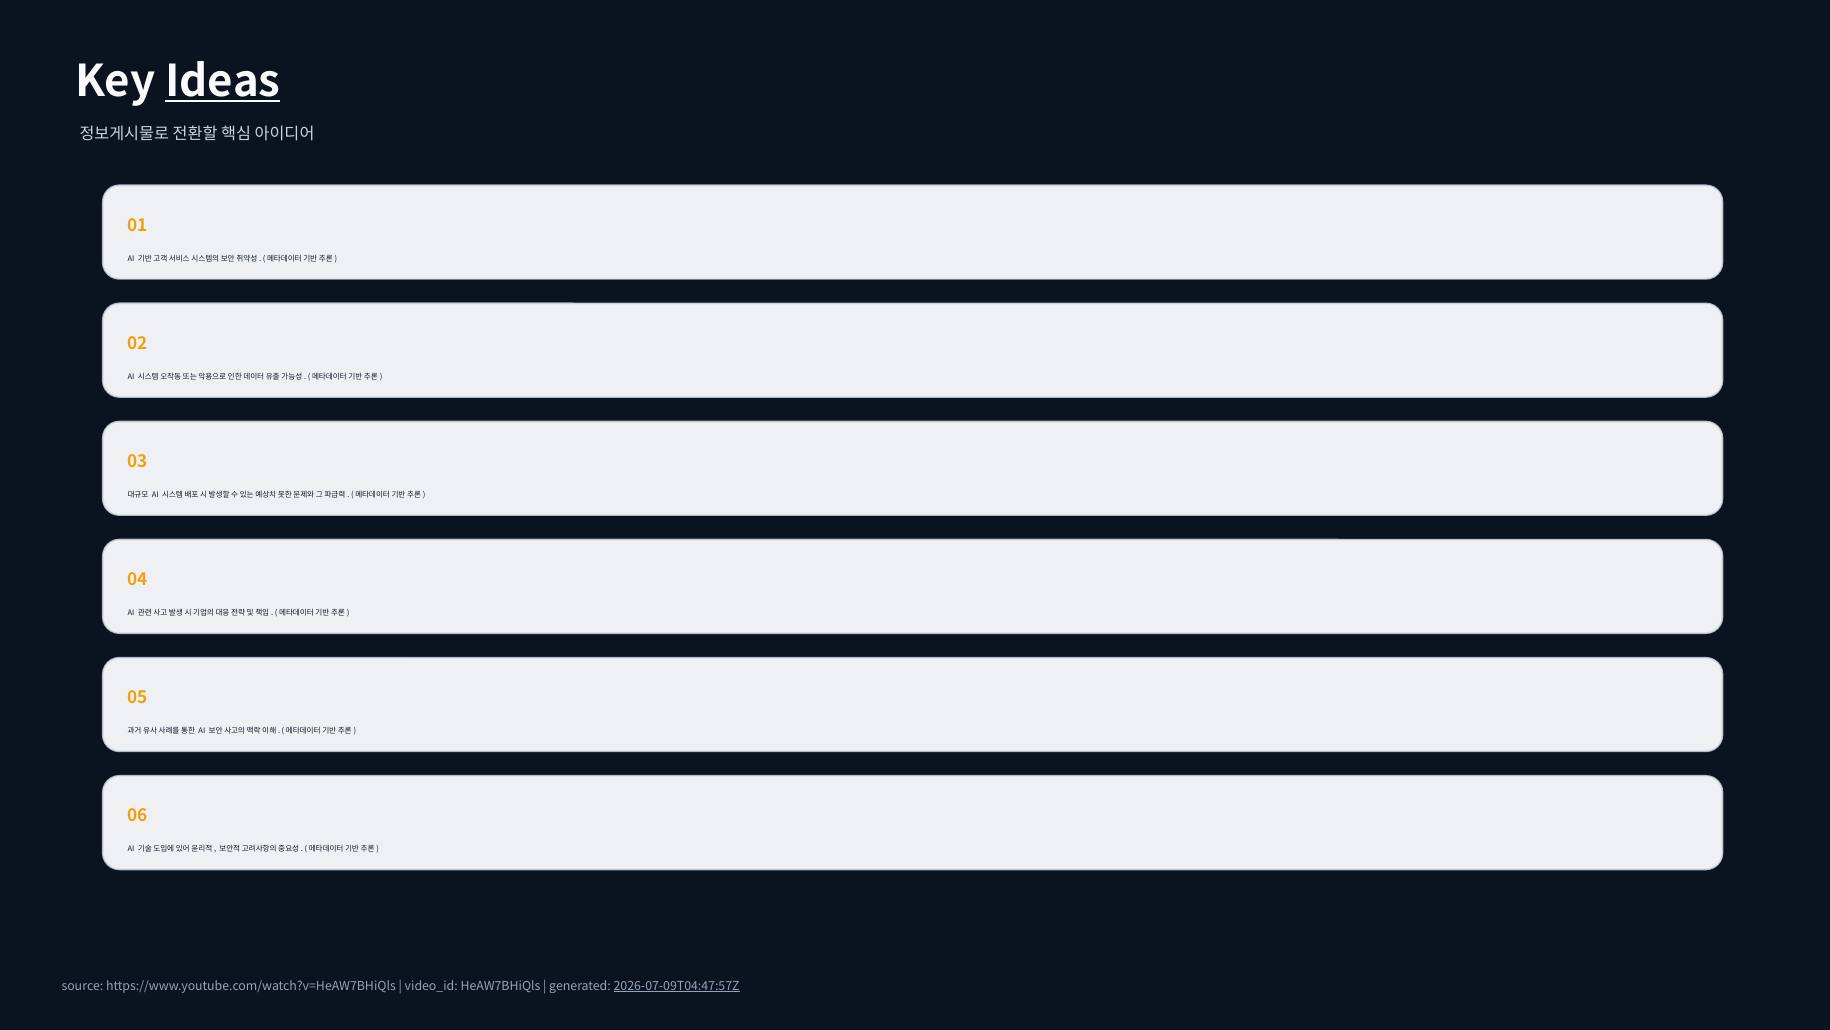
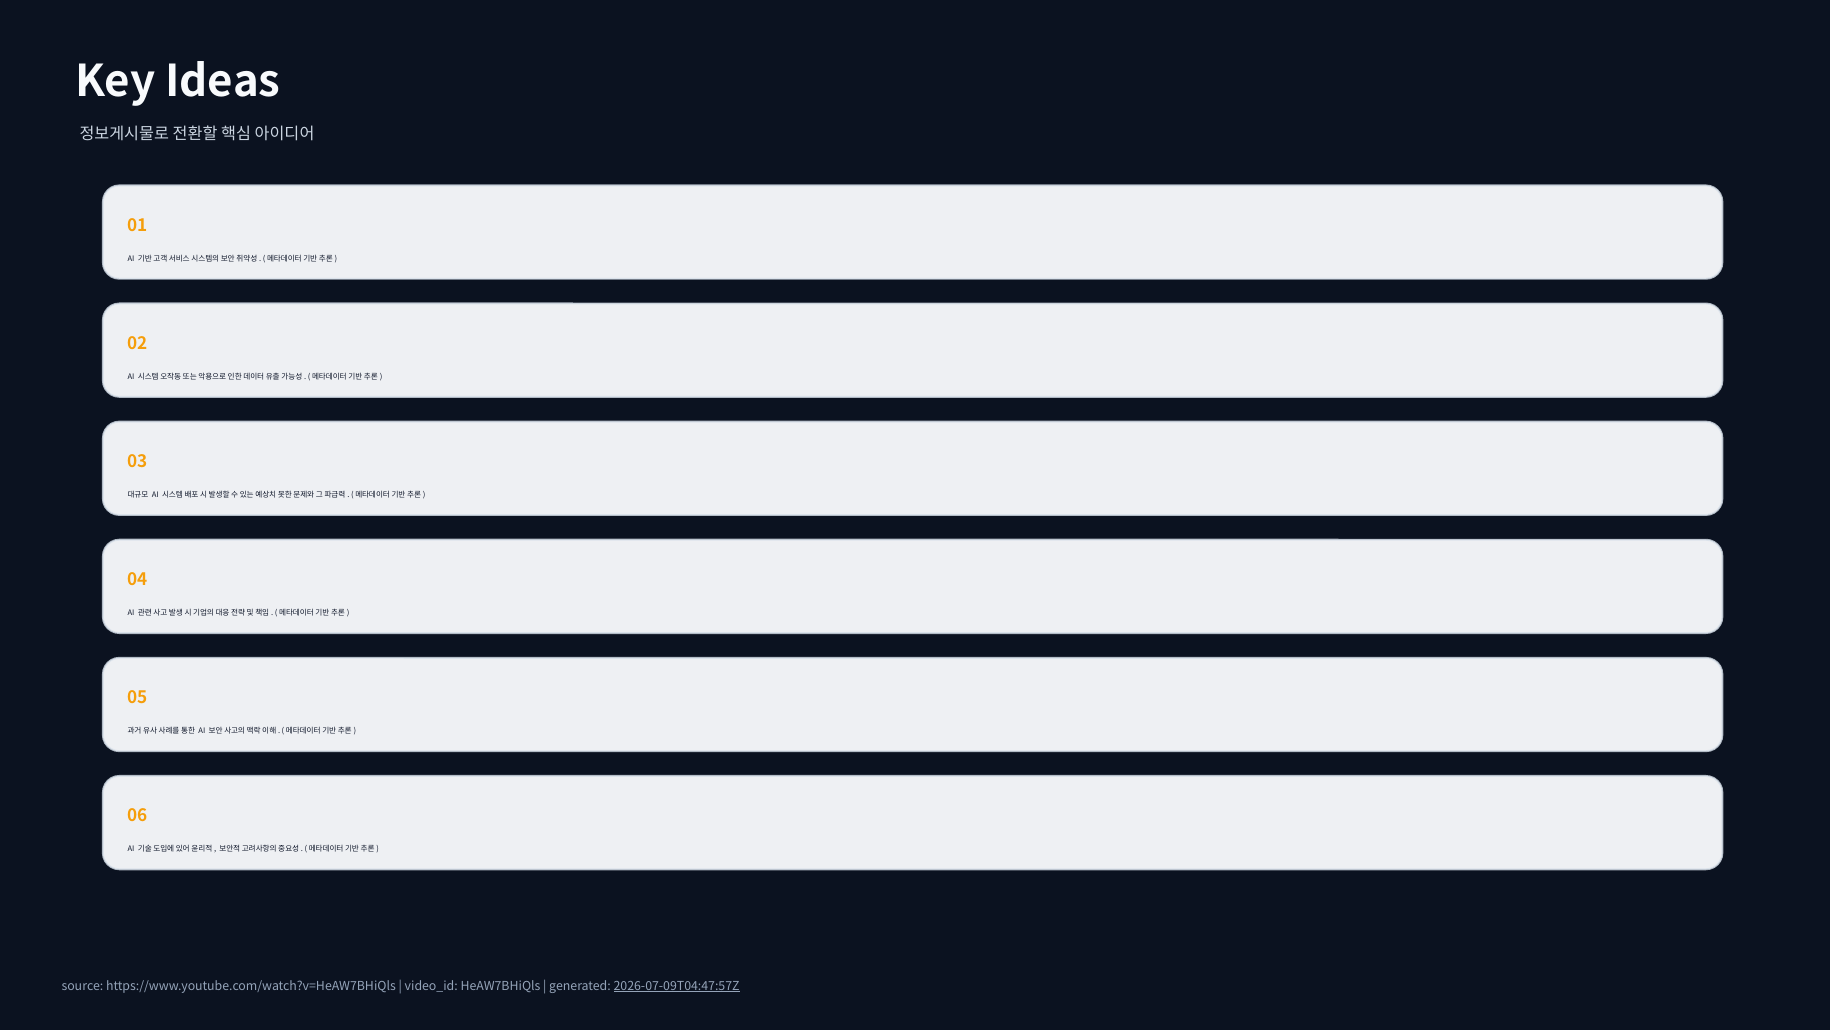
Ideas underline: present -> none (223, 82)
